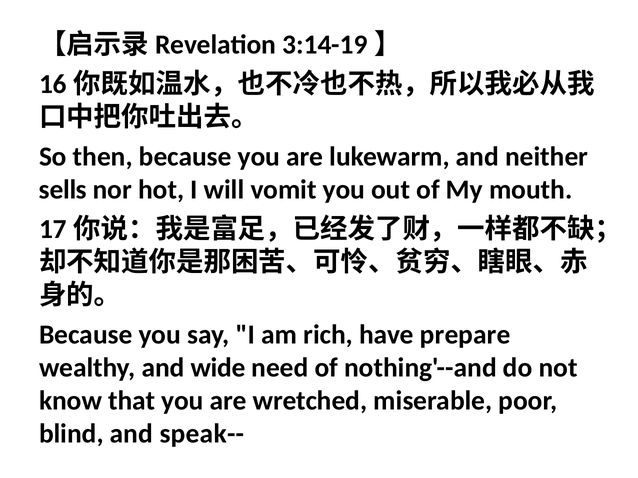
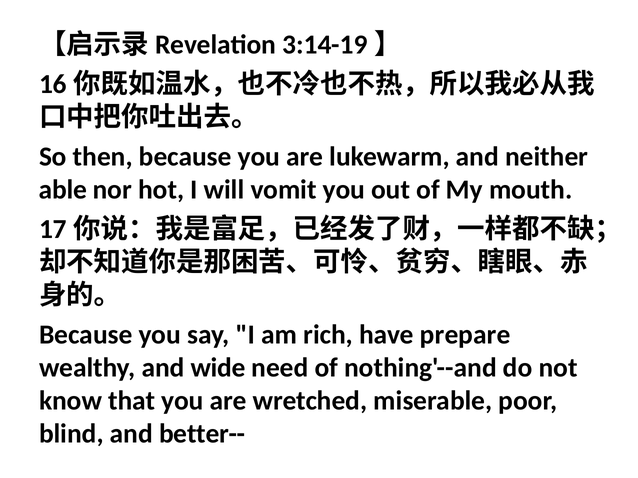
sells: sells -> able (63, 190)
speak--: speak-- -> better-- (202, 434)
